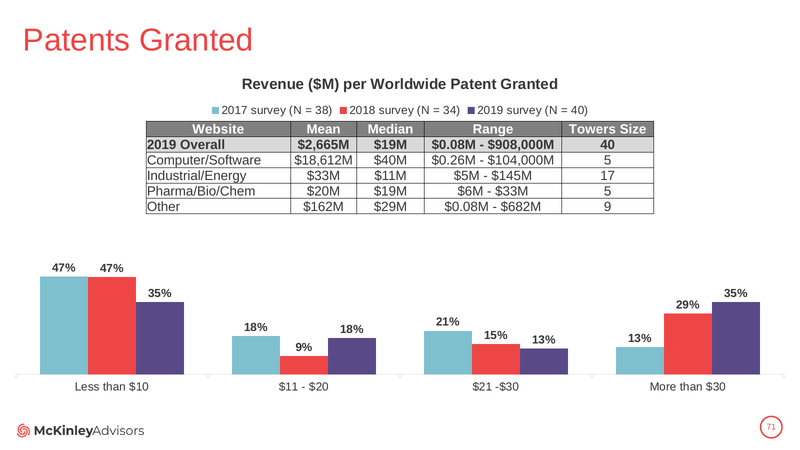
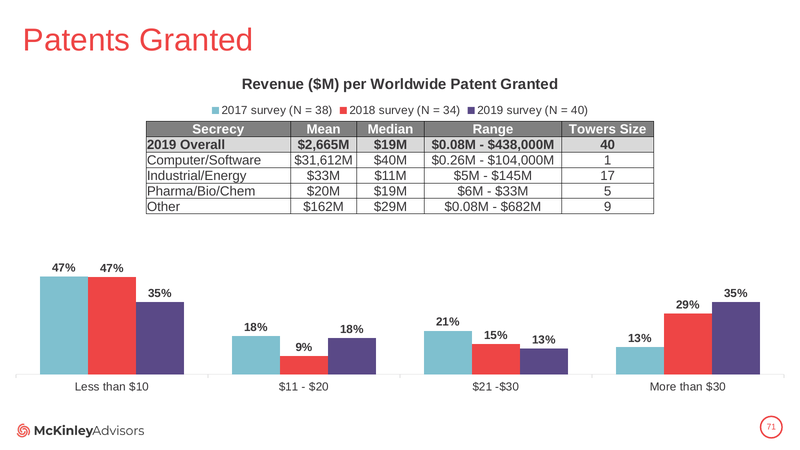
Website: Website -> Secrecy (218, 129)
$908,000M: $908,000M -> $438,000M (521, 145)
$18,612M: $18,612M -> $31,612M (324, 160)
$104,000M 5: 5 -> 1 (608, 160)
